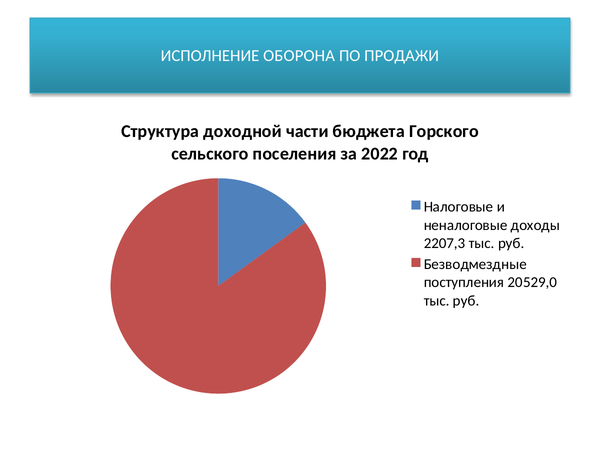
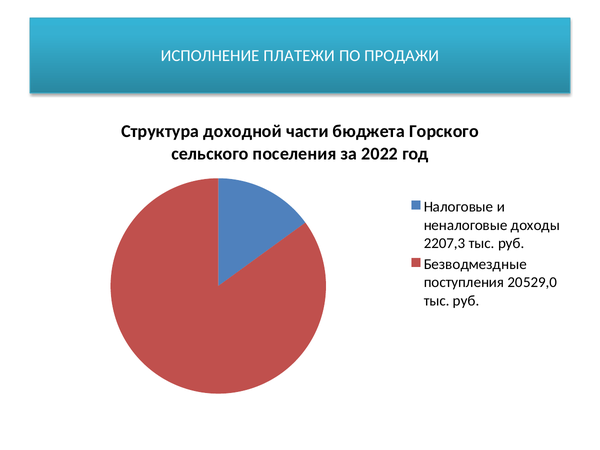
ОБОРОНА: ОБОРОНА -> ПЛАТЕЖИ (299, 56)
